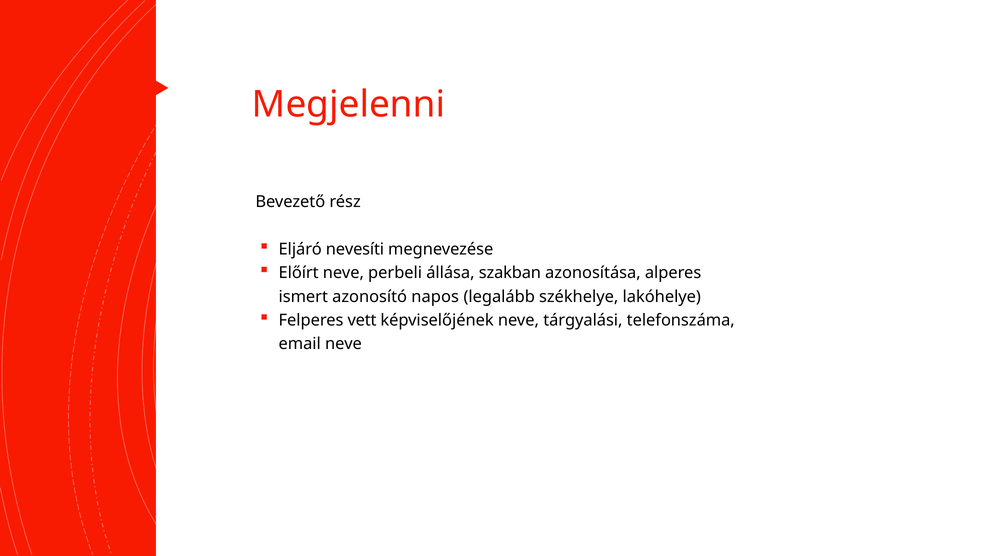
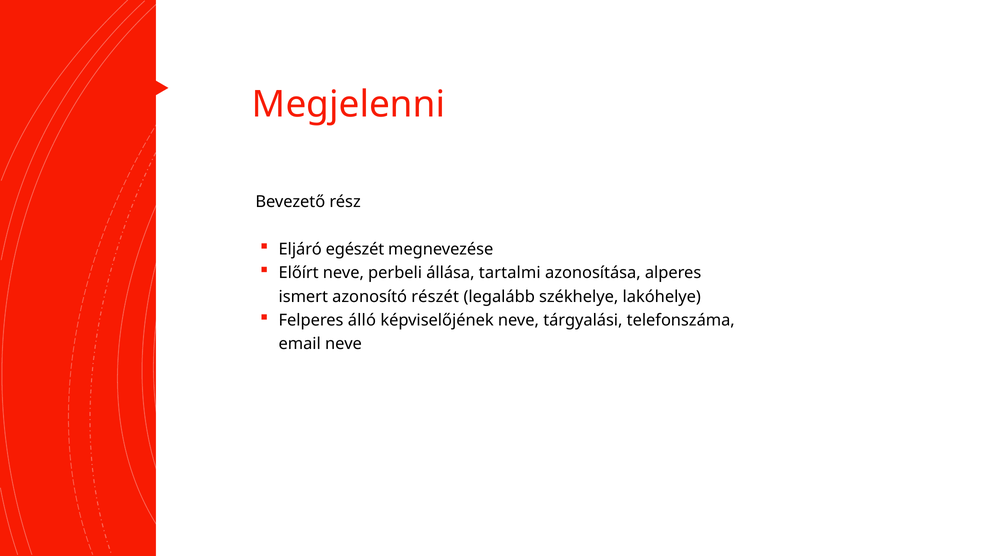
nevesíti: nevesíti -> egészét (355, 249)
szakban: szakban -> tartalmi (510, 273)
napos: napos -> részét (435, 297)
vett: vett -> álló (362, 320)
